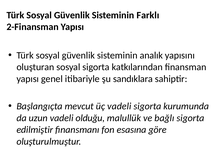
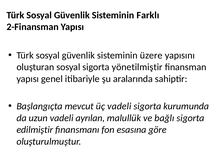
analık: analık -> üzere (151, 55)
katkılarından: katkılarından -> yönetilmiştir (137, 67)
sandıklara: sandıklara -> aralarında (133, 79)
olduğu: olduğu -> ayrılan (90, 118)
